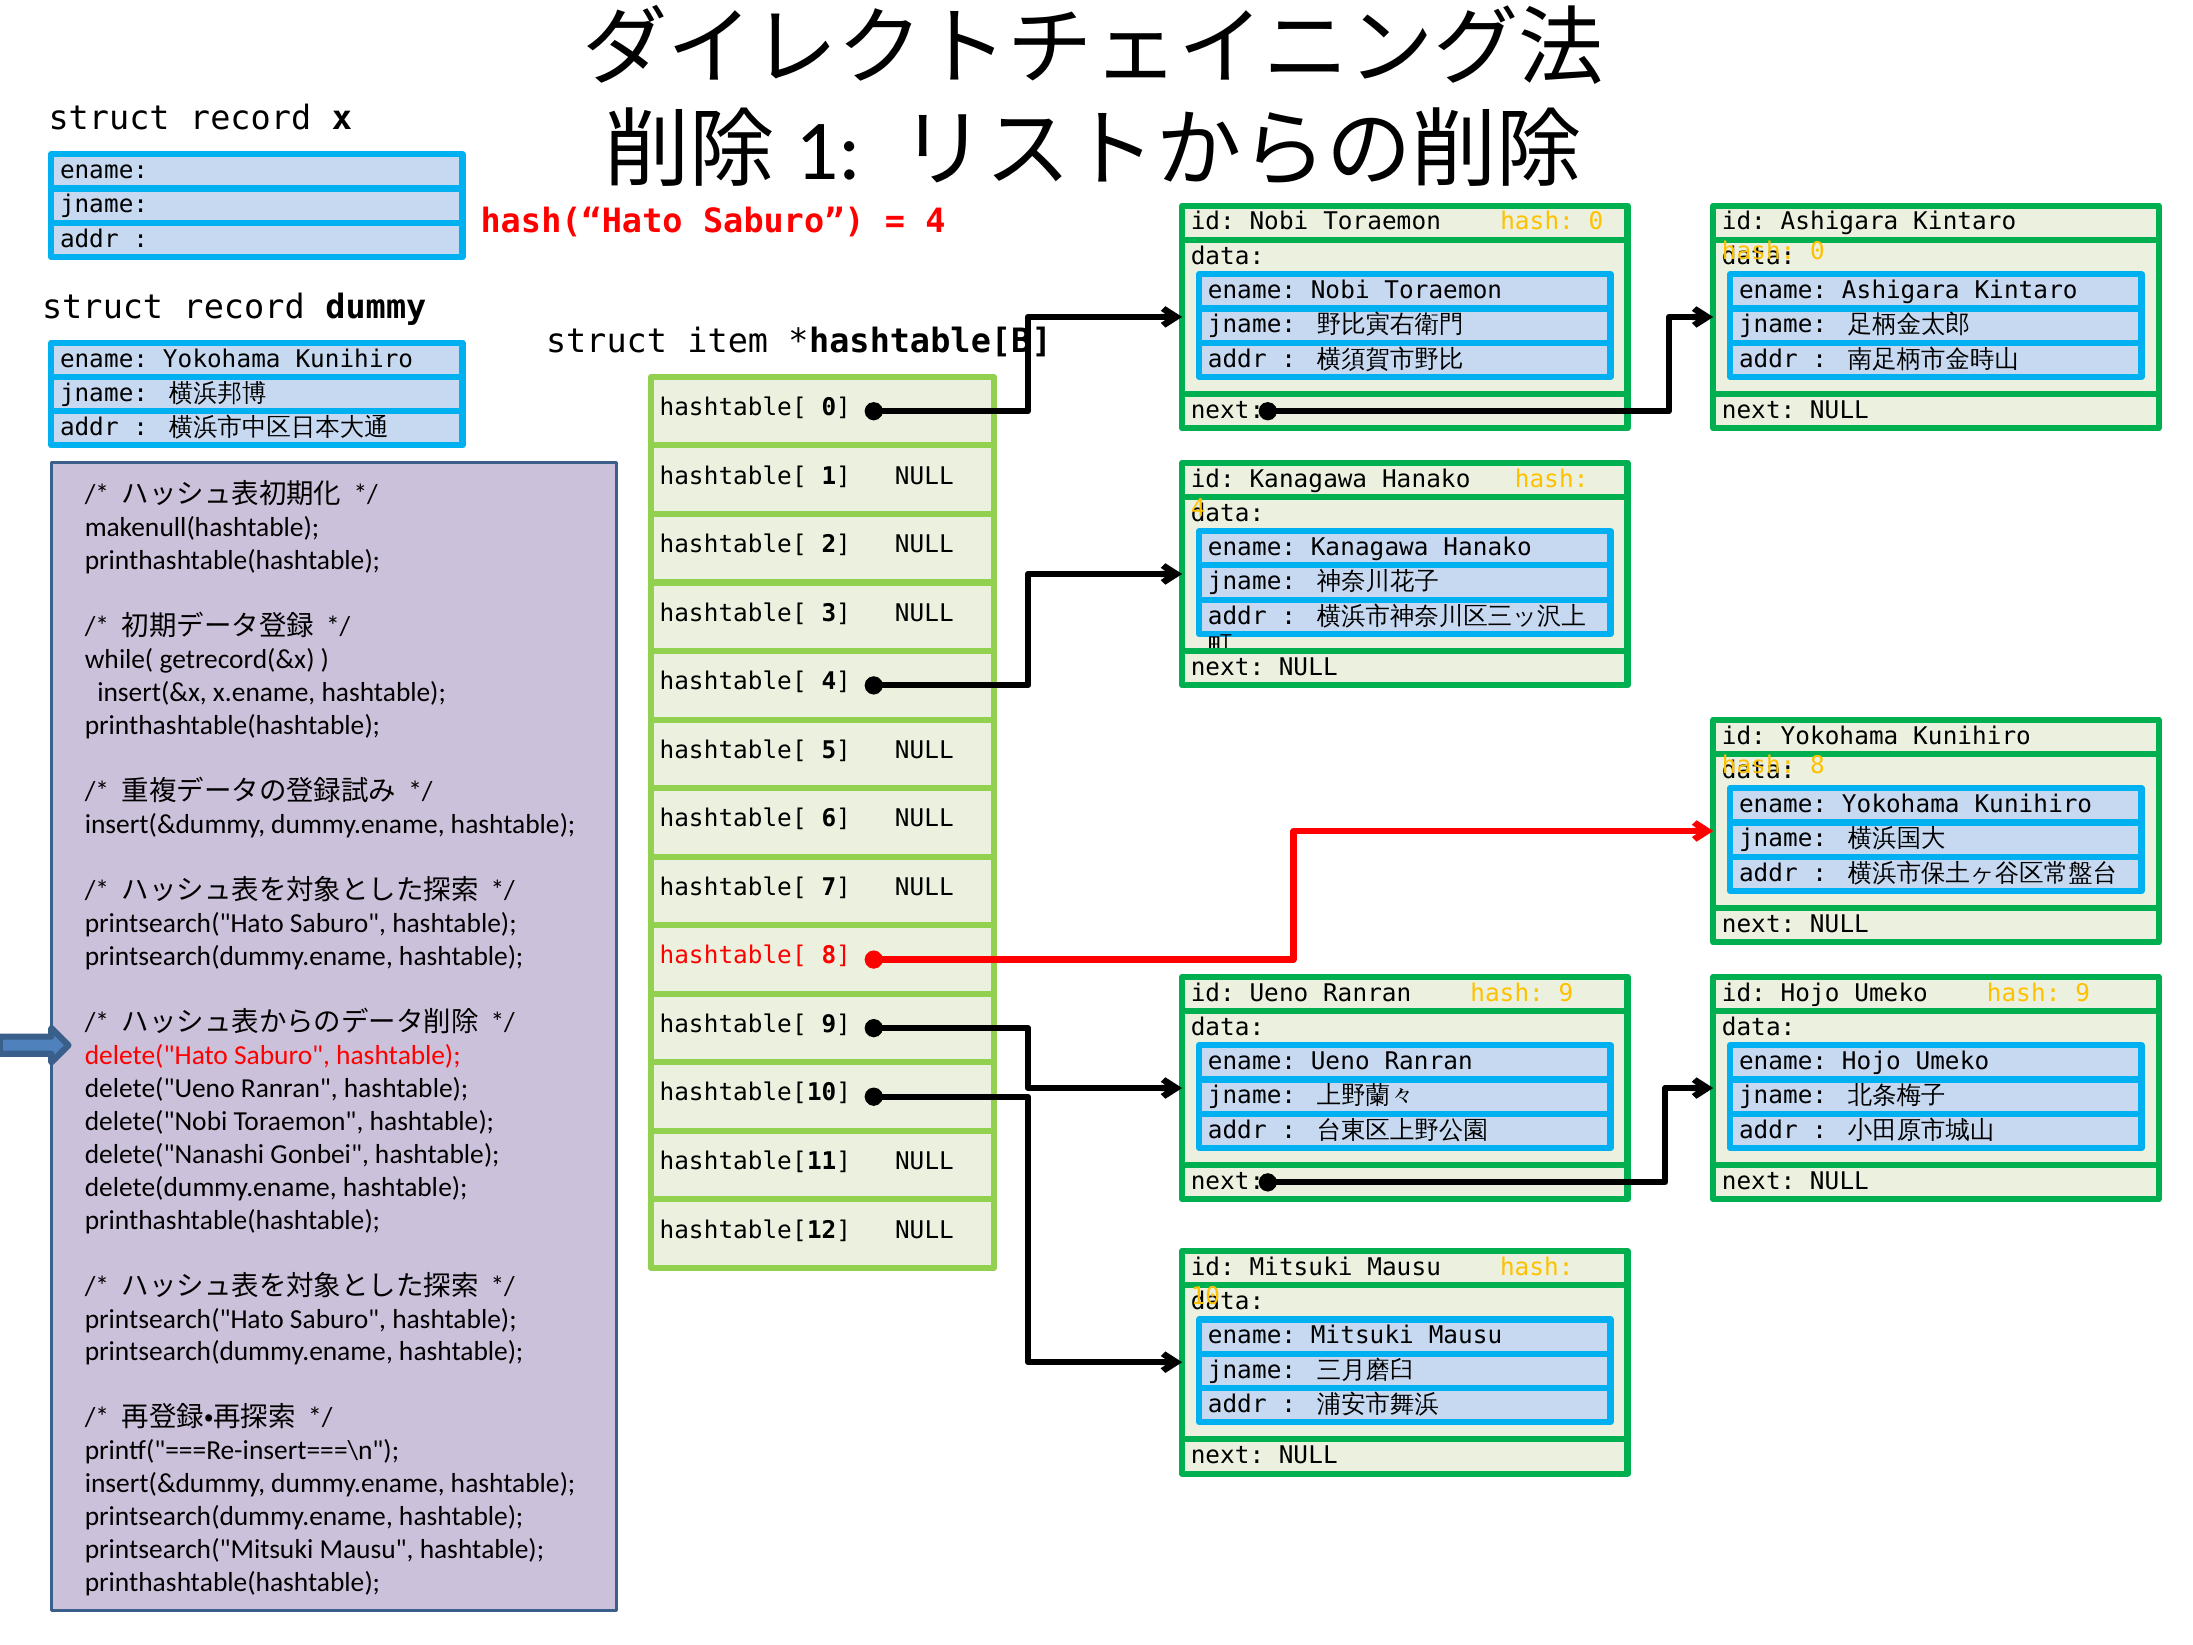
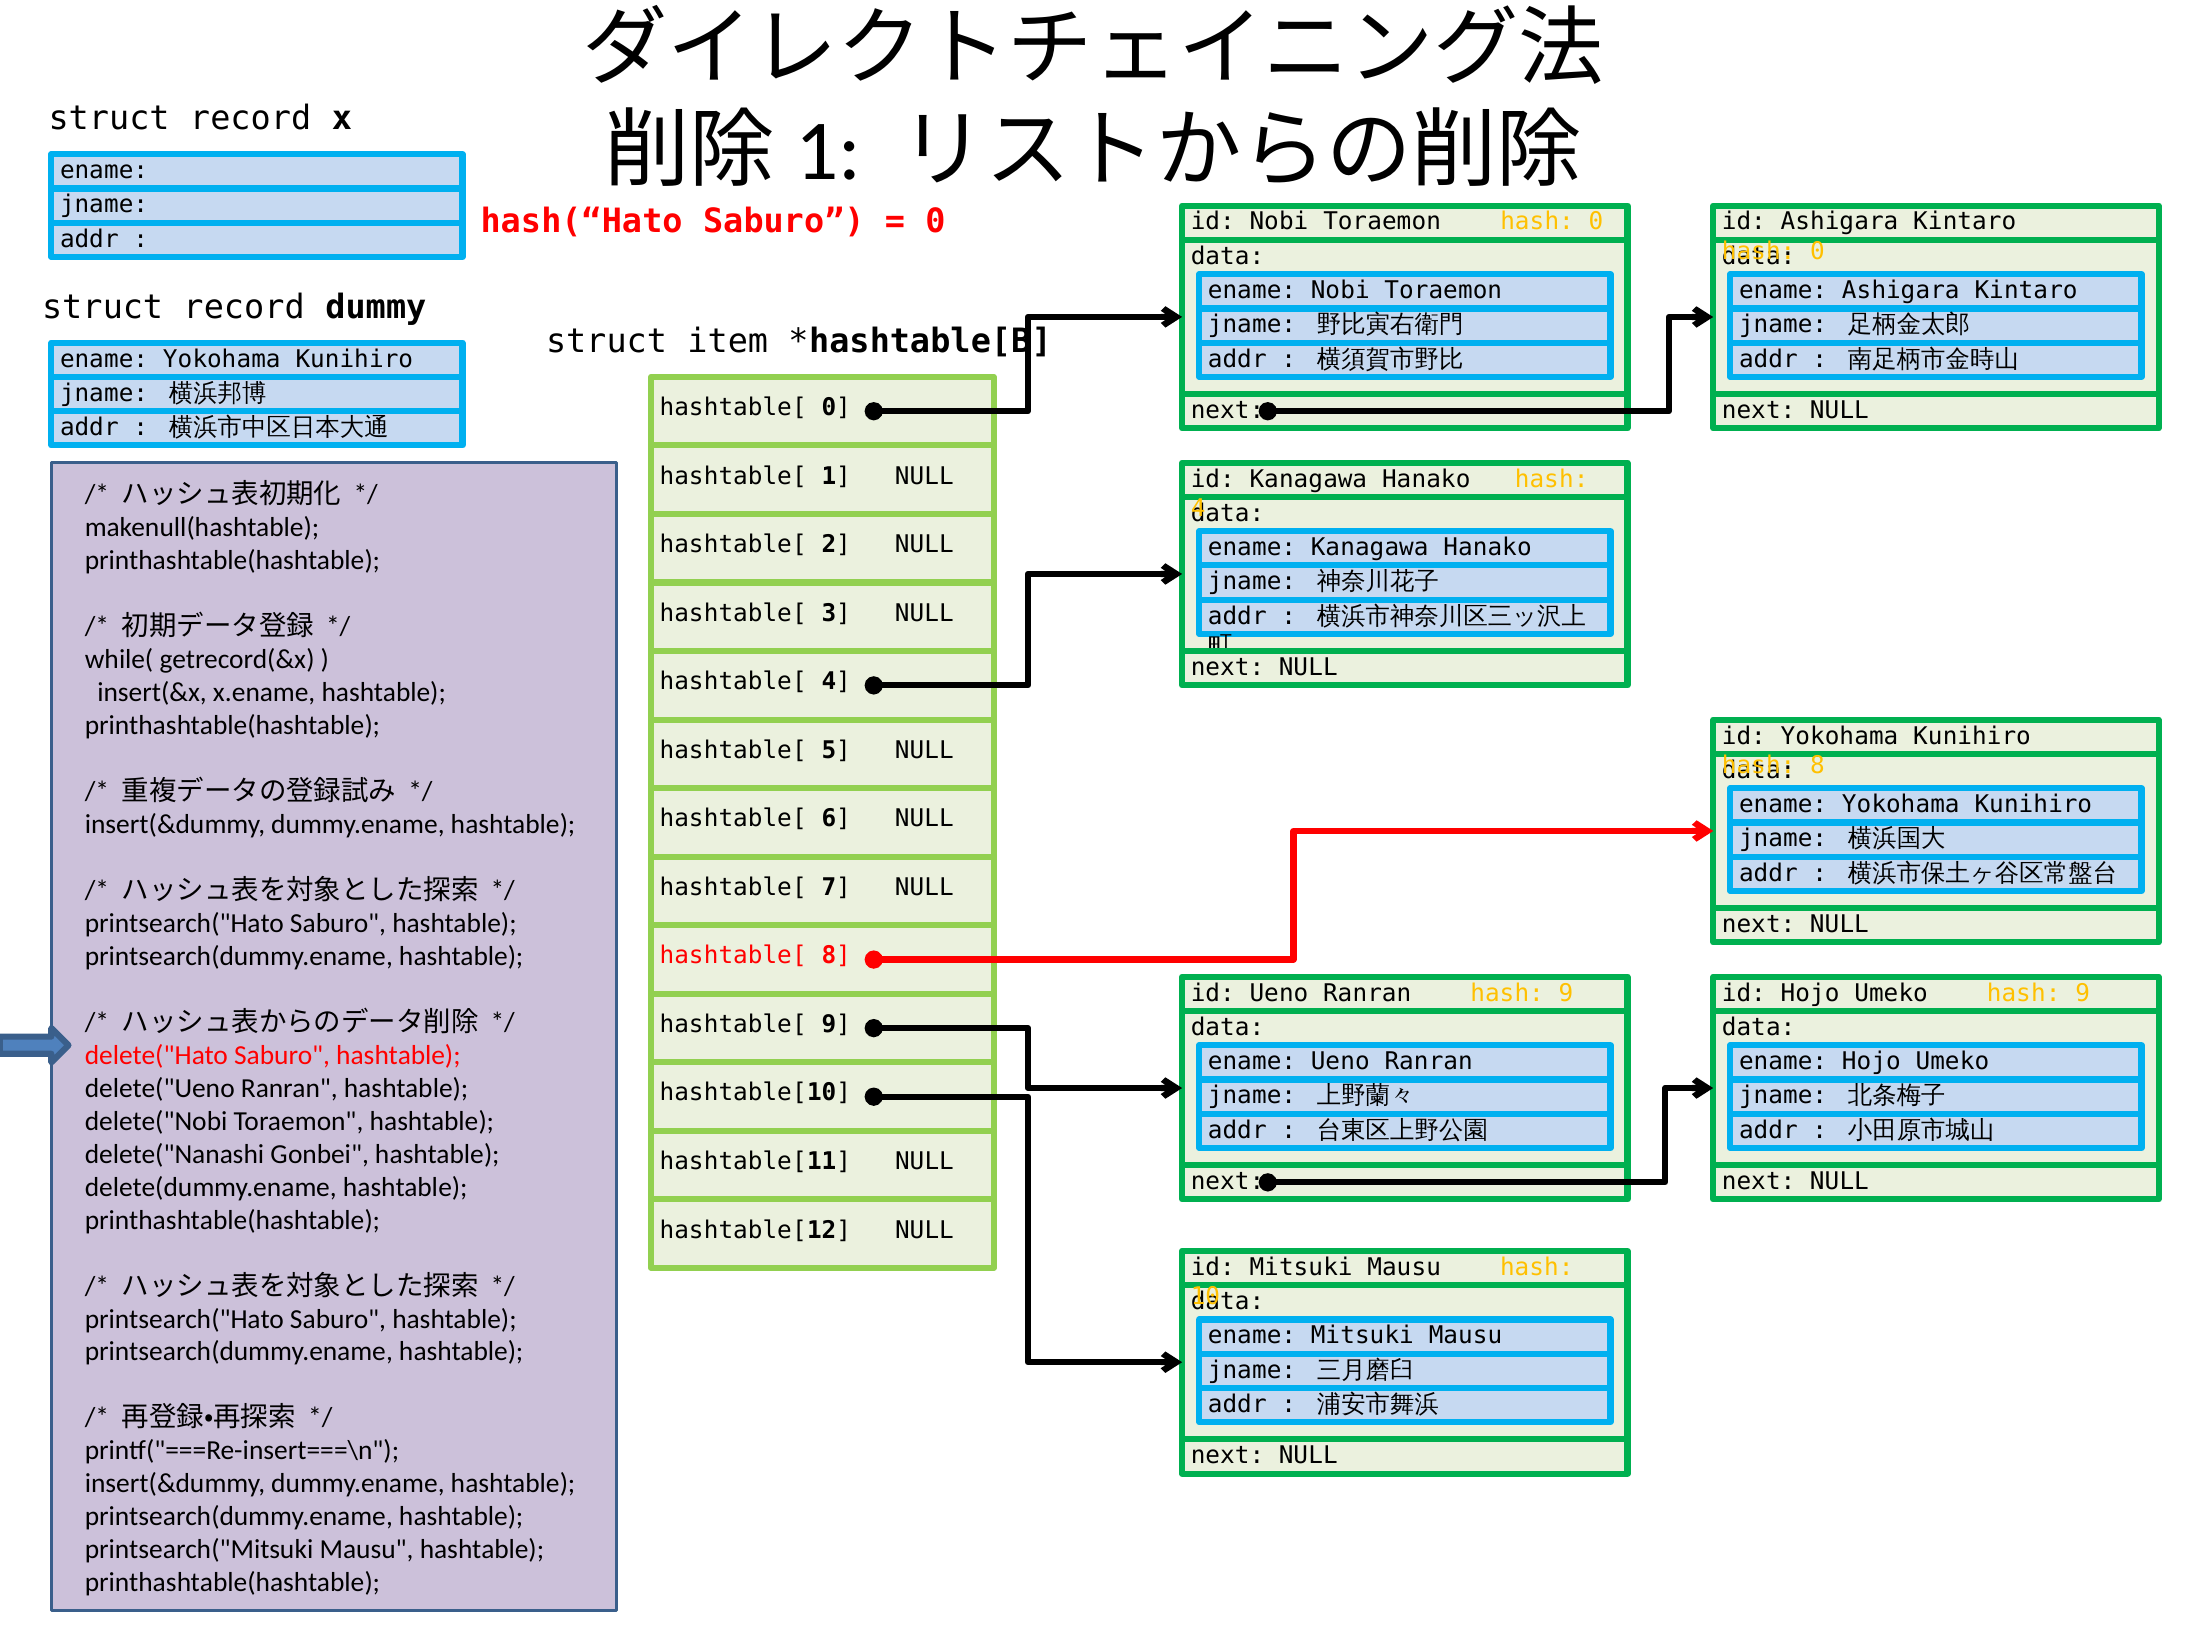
4: 4 -> 0 (935, 222)
